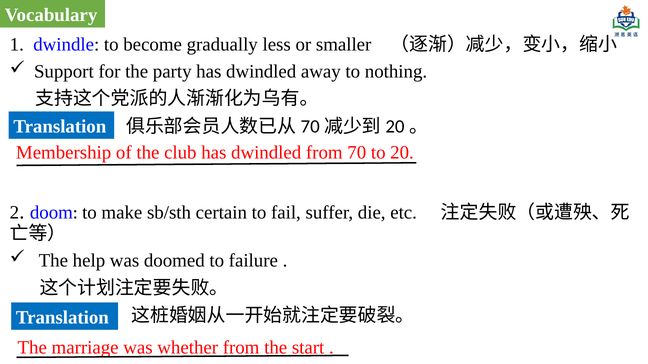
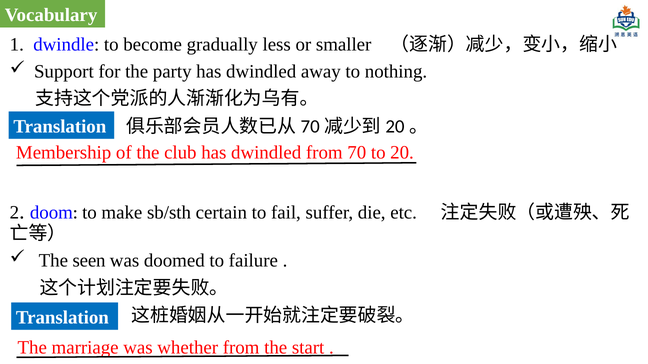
help: help -> seen (89, 261)
